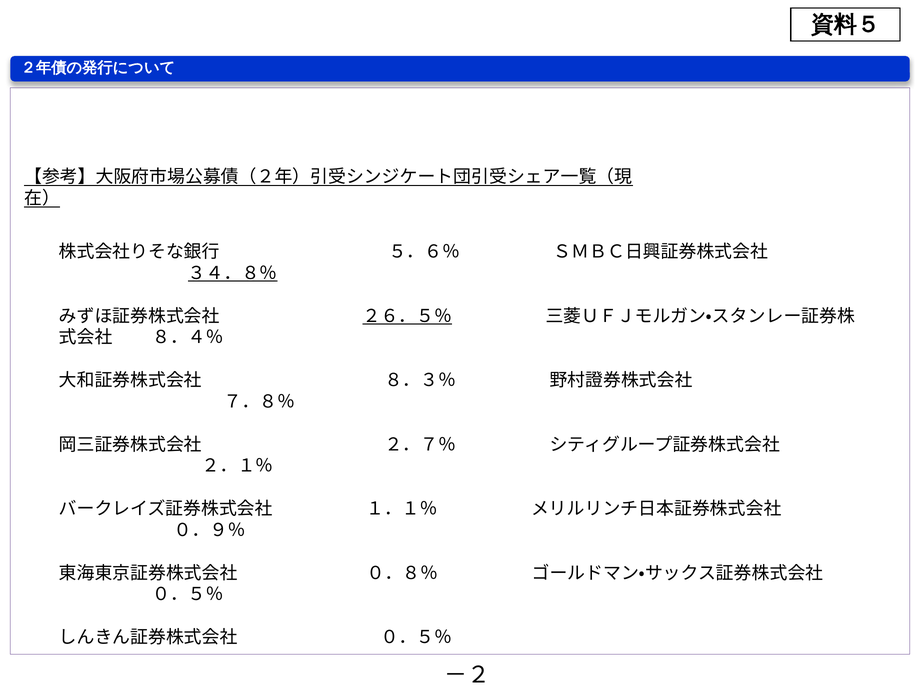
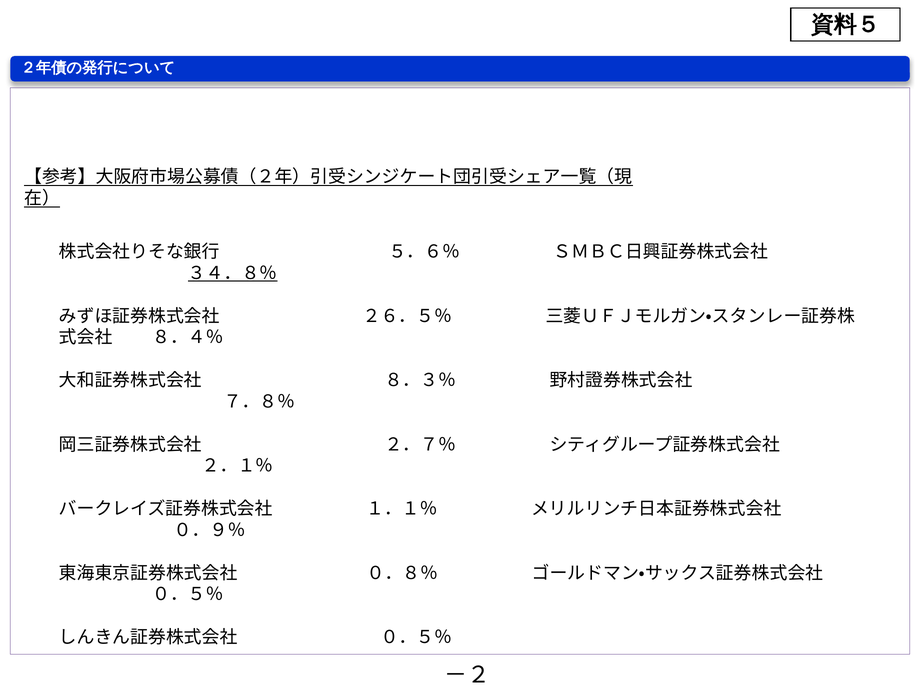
２６．５％ underline: present -> none (407, 316)
